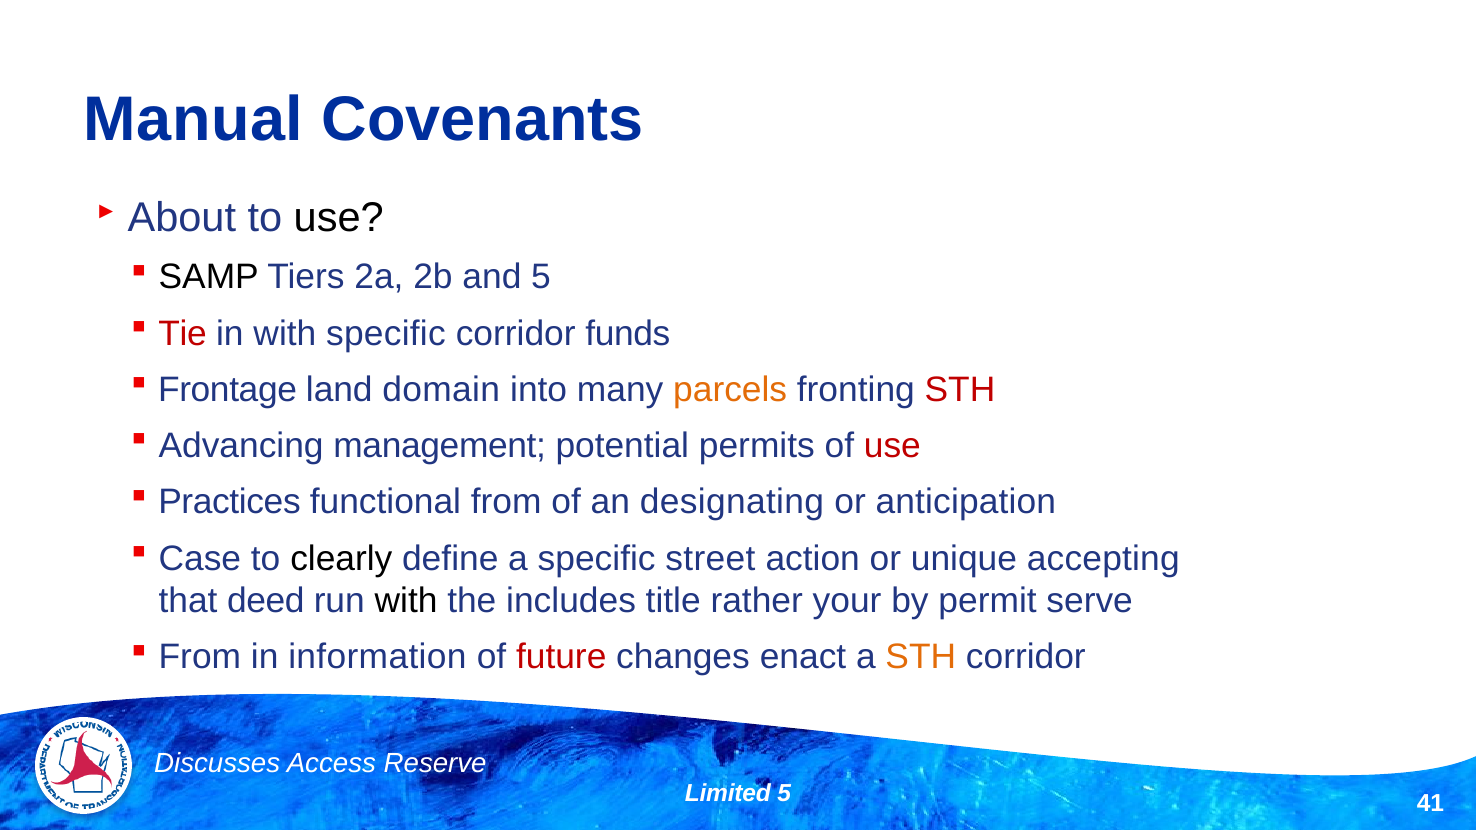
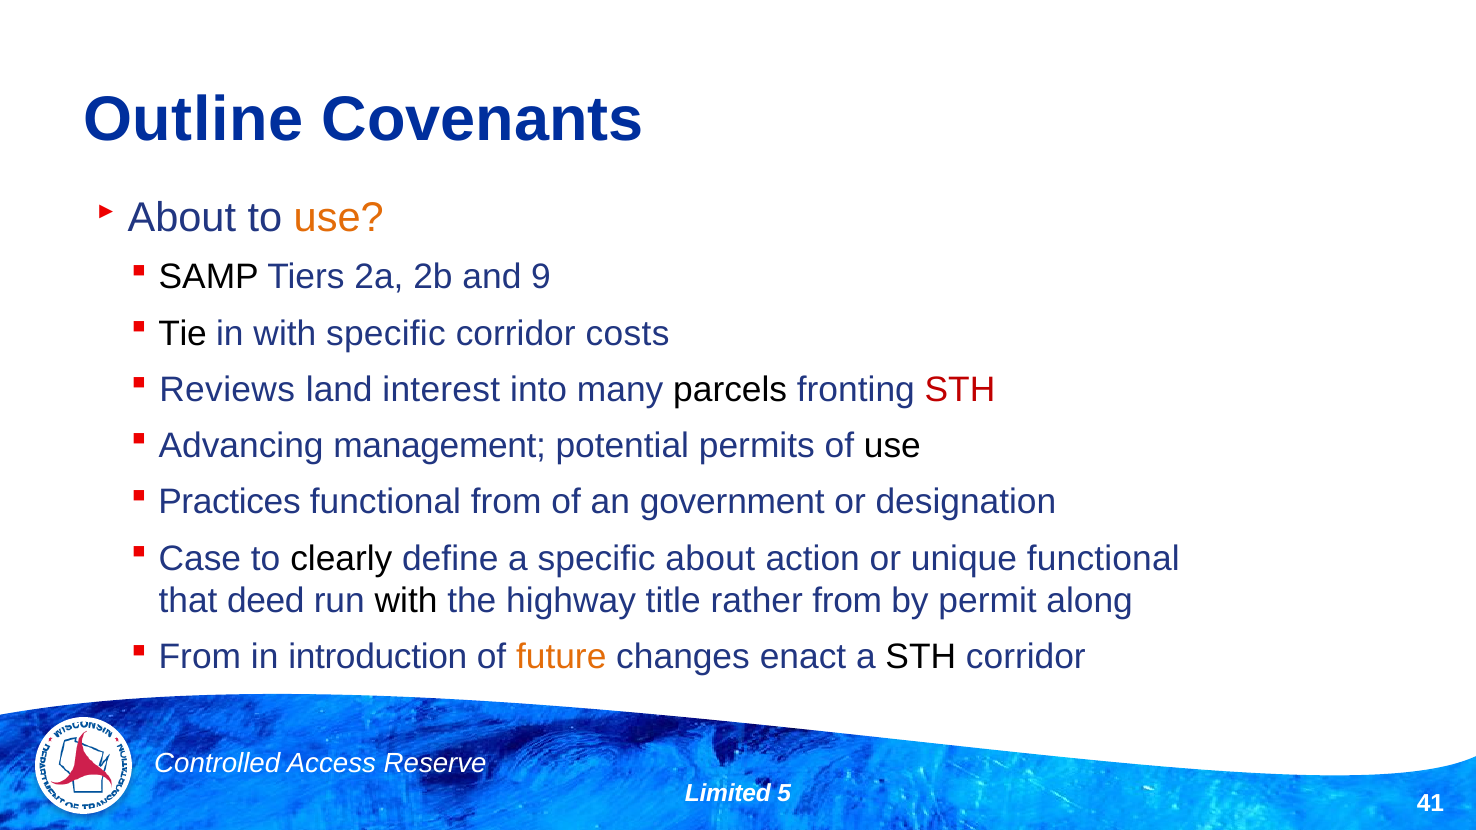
Manual: Manual -> Outline (193, 120)
use colour: black -> orange (339, 218)
and 5: 5 -> 9 (541, 277)
Tie colour: red -> black (183, 334)
funds: funds -> costs (627, 334)
Frontage: Frontage -> Reviews (227, 390)
domain: domain -> interest (441, 390)
parcels colour: orange -> black (730, 390)
use colour: red -> black (892, 446)
designating: designating -> government (732, 502)
anticipation: anticipation -> designation (966, 502)
specific street: street -> about (710, 559)
unique accepting: accepting -> functional (1103, 559)
includes: includes -> highway (571, 601)
rather your: your -> from (847, 601)
serve: serve -> along (1090, 601)
information: information -> introduction (378, 657)
future colour: red -> orange (561, 657)
STH colour: orange -> black (921, 657)
Discusses: Discusses -> Controlled (217, 764)
